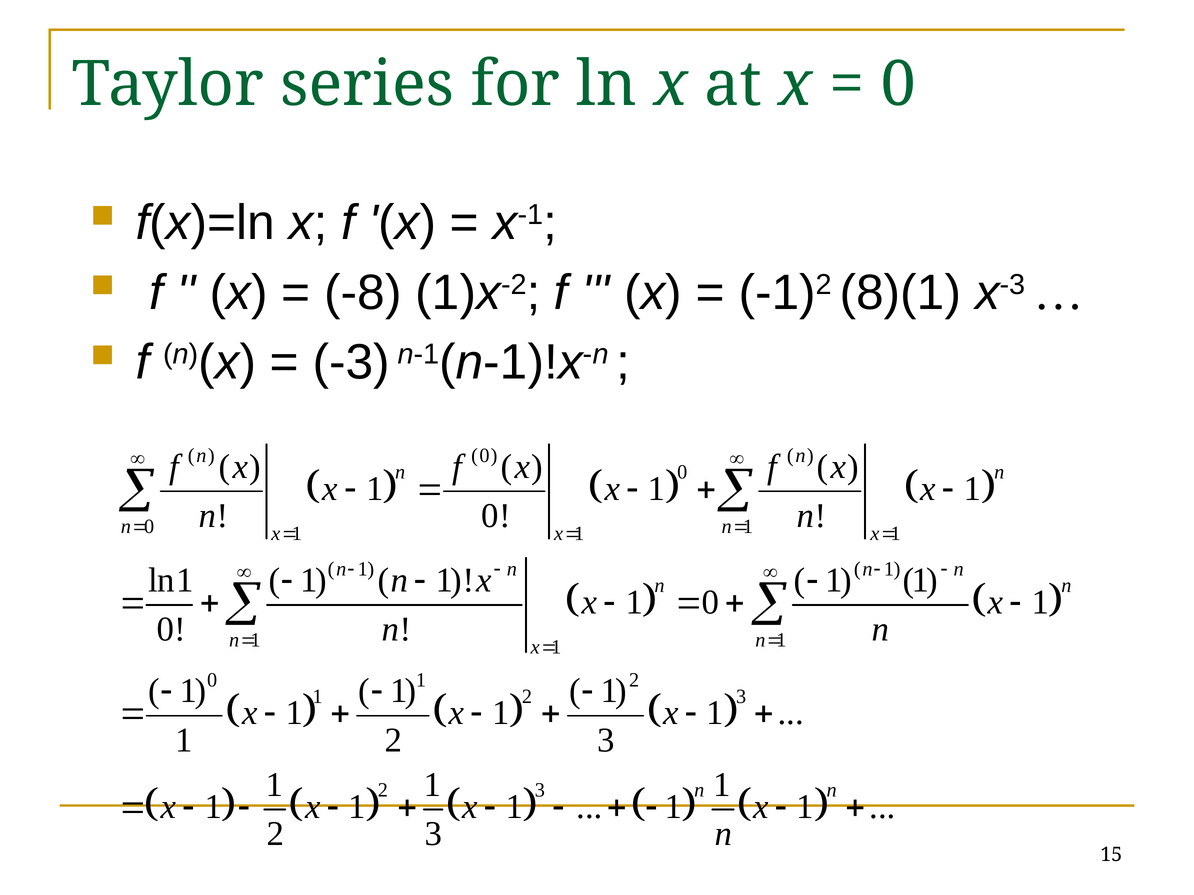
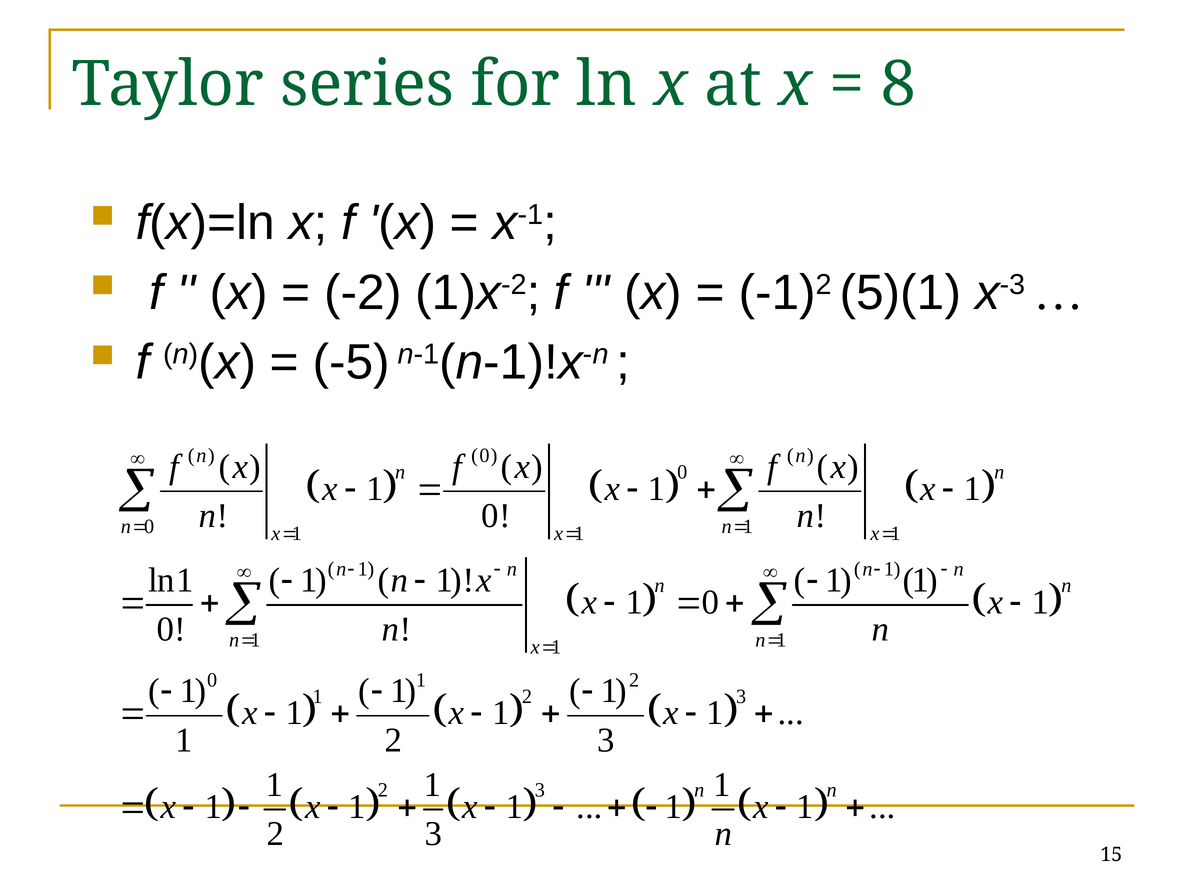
0: 0 -> 8 (898, 84)
-8: -8 -> -2 (363, 293)
8)(1: 8)(1 -> 5)(1 (900, 293)
-3: -3 -> -5 (351, 362)
